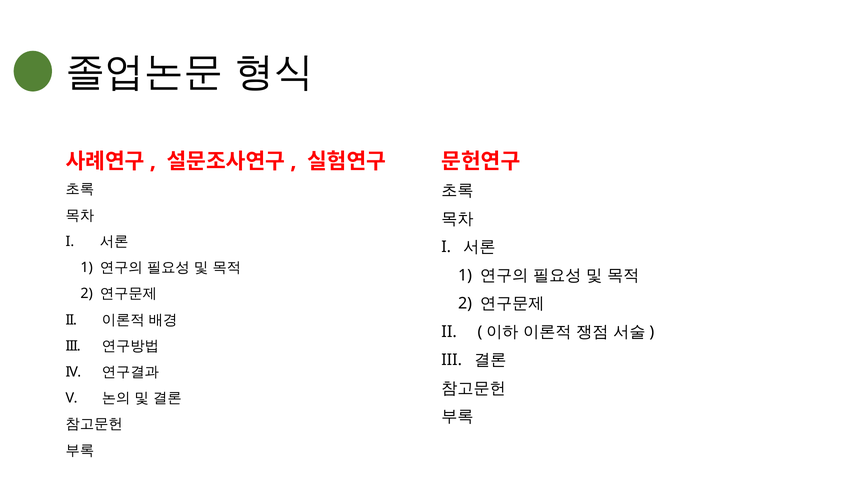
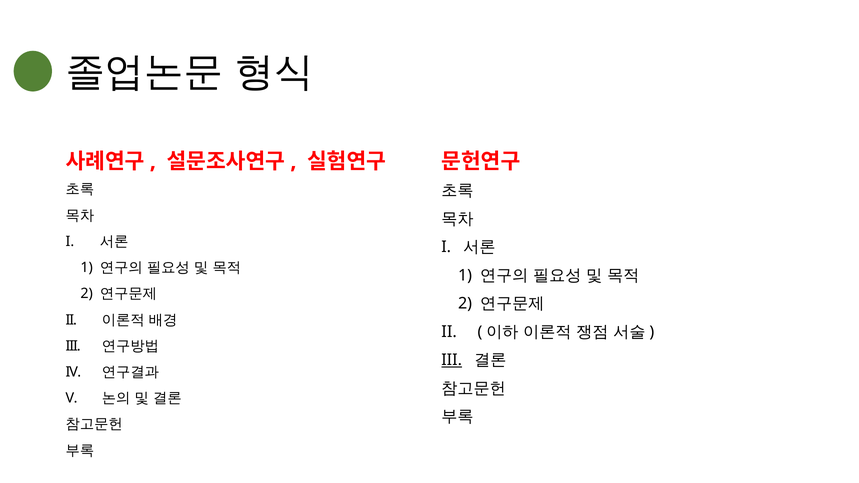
III underline: none -> present (452, 360)
